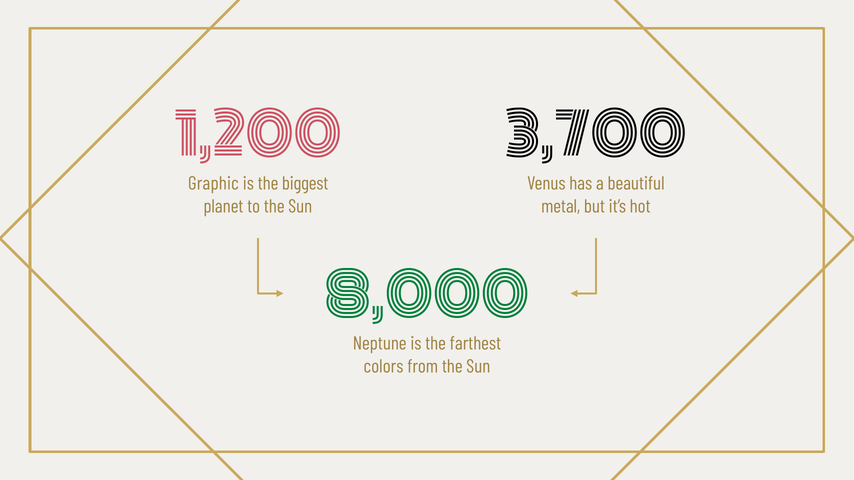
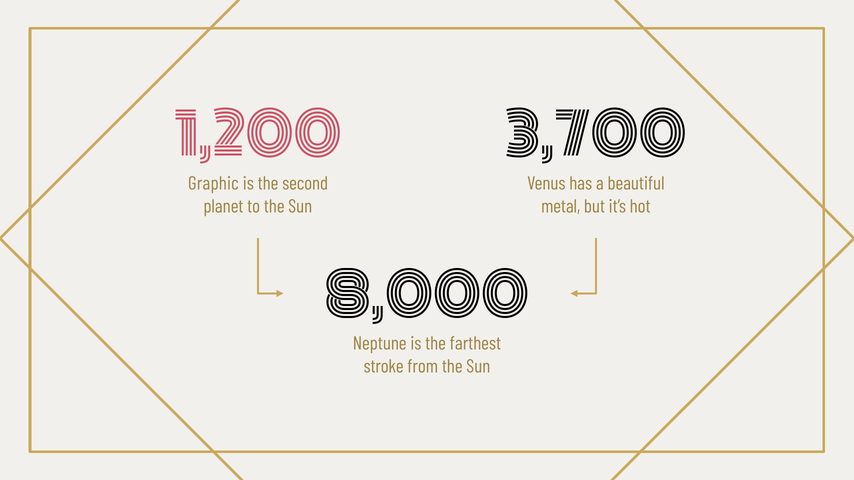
biggest: biggest -> second (305, 184)
8,000 colour: green -> black (427, 298)
colors: colors -> stroke (384, 367)
